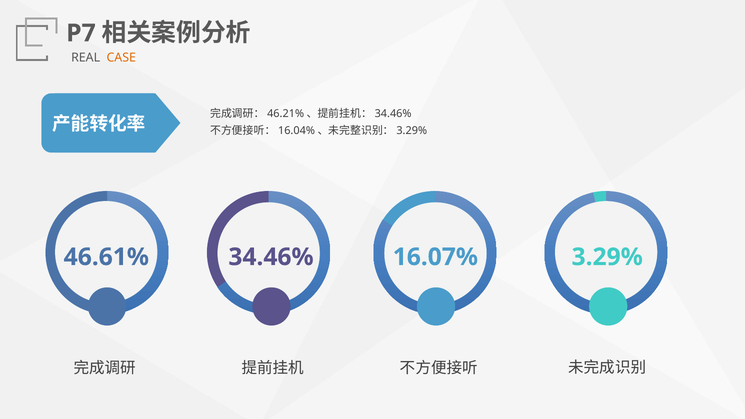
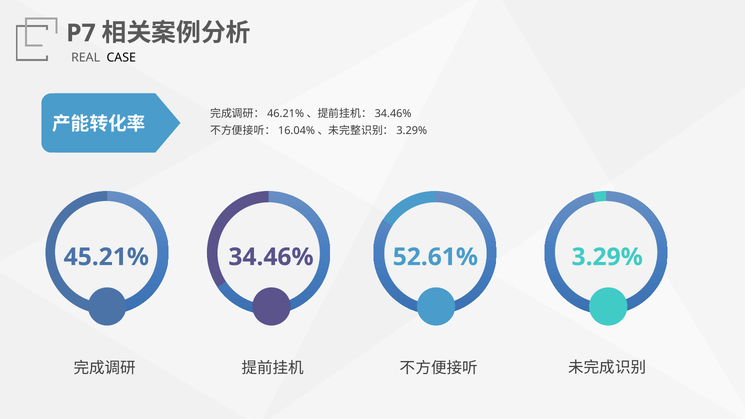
CASE colour: orange -> black (121, 58)
46.61%: 46.61% -> 45.21% (106, 257)
16.07%: 16.07% -> 52.61% (435, 257)
